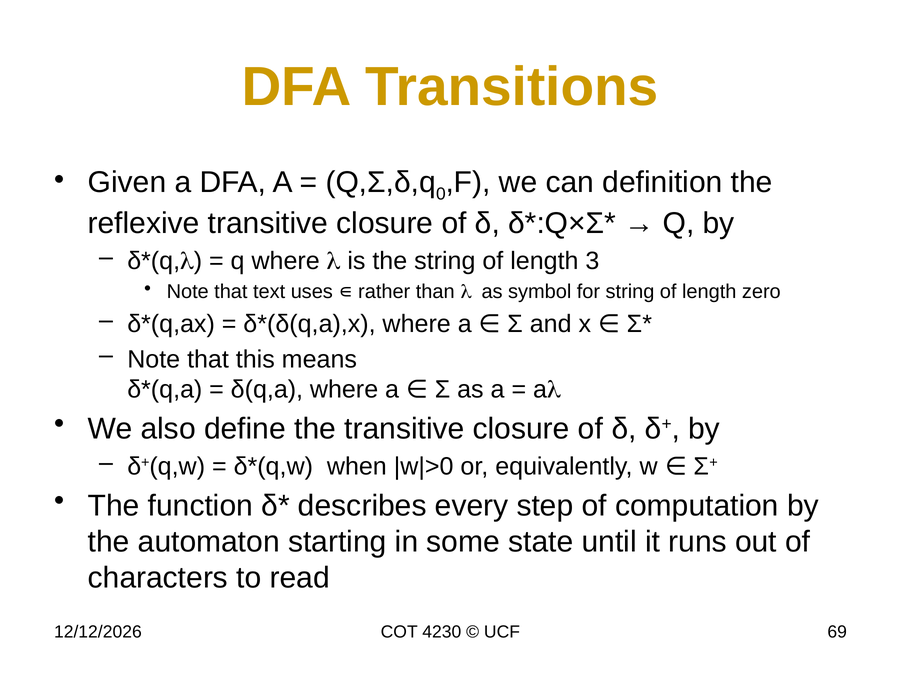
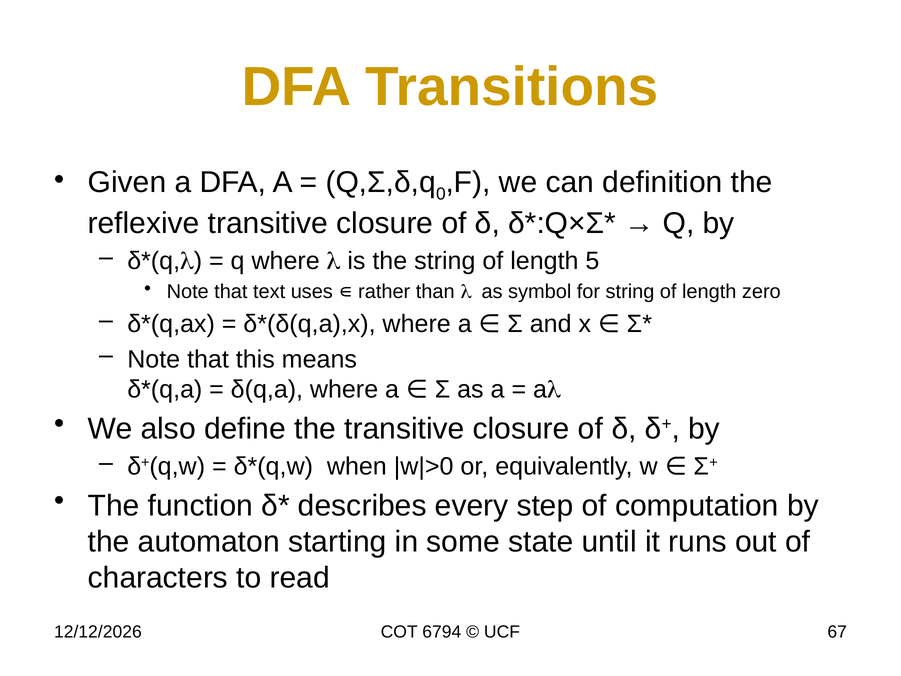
3: 3 -> 5 (592, 261)
4230: 4230 -> 6794 (442, 632)
69: 69 -> 67 (837, 632)
